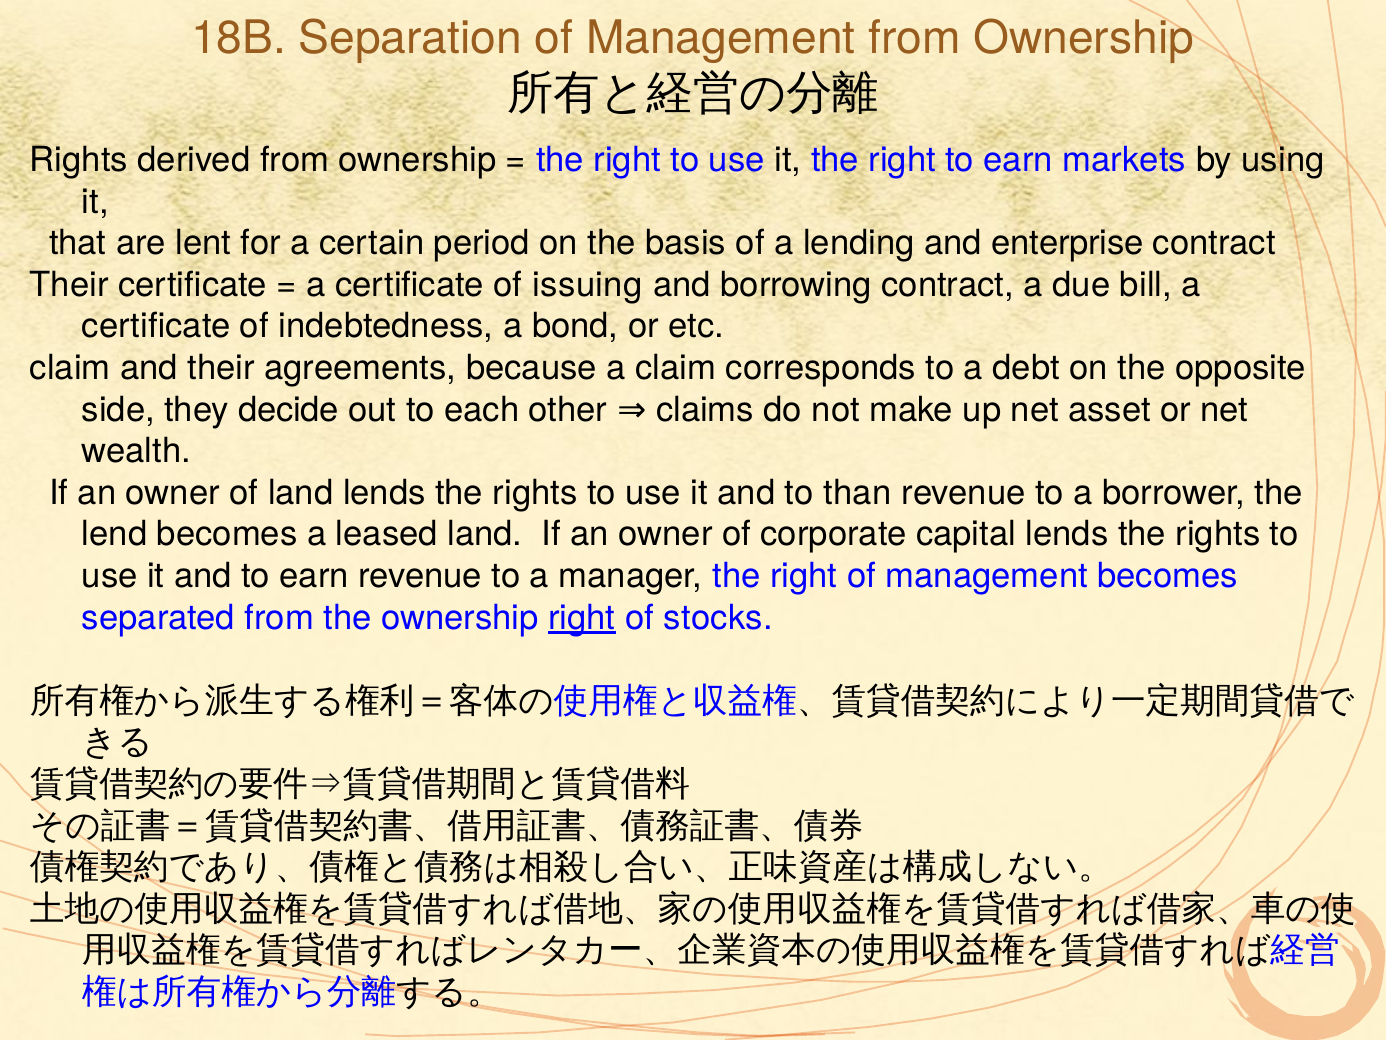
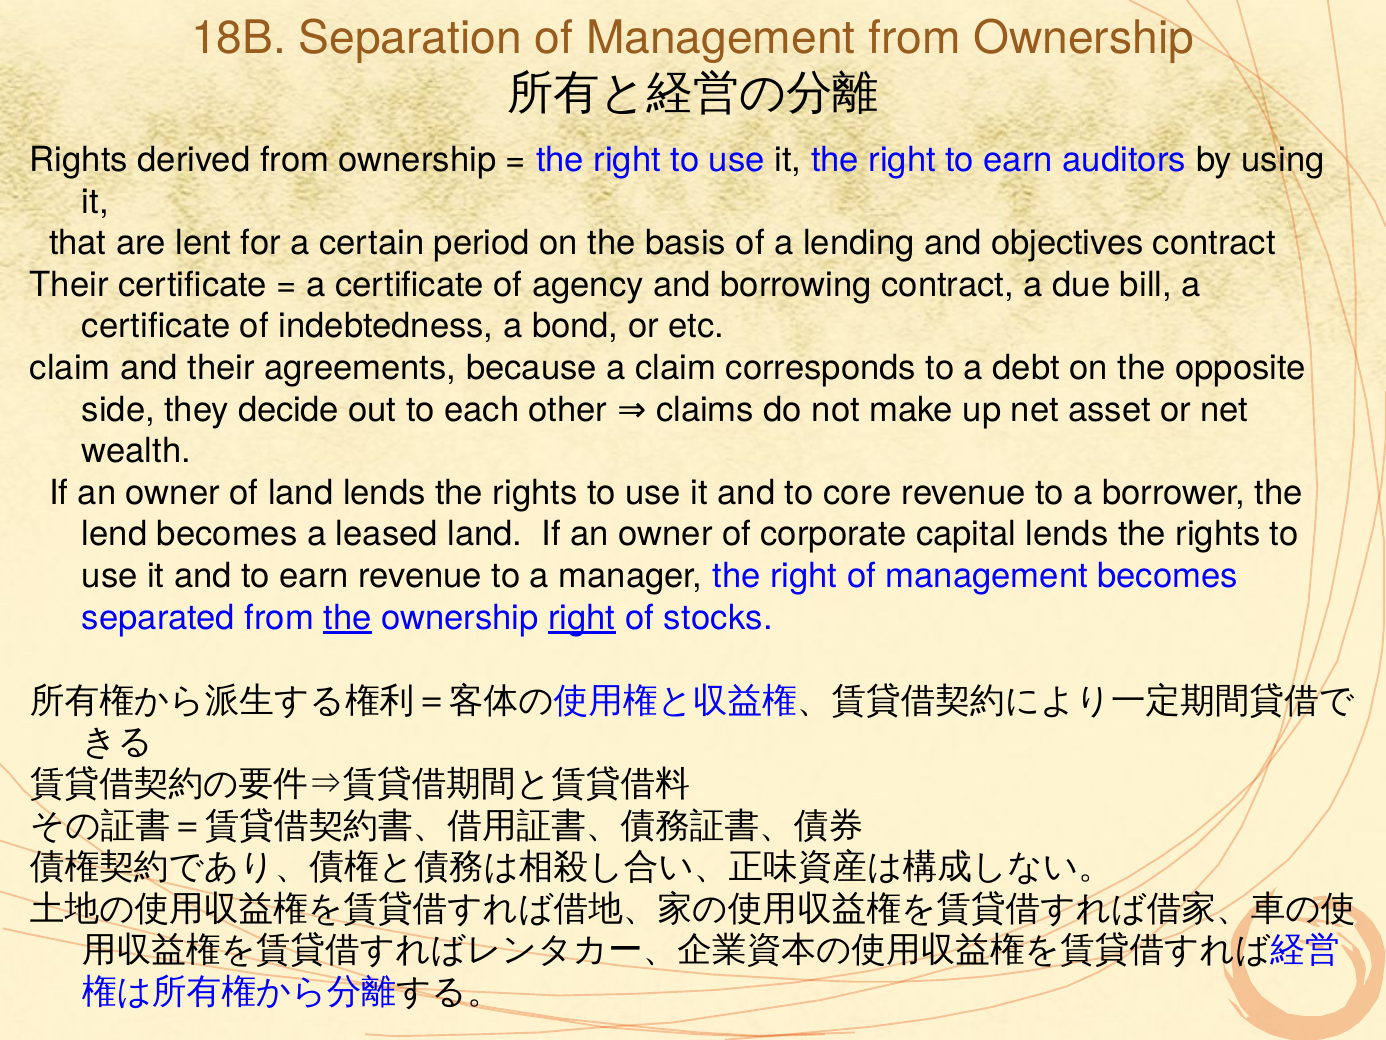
markets: markets -> auditors (1124, 160)
enterprise: enterprise -> objectives (1068, 243)
issuing: issuing -> agency (588, 285)
than: than -> core (858, 493)
the underline: none -> present (347, 617)
